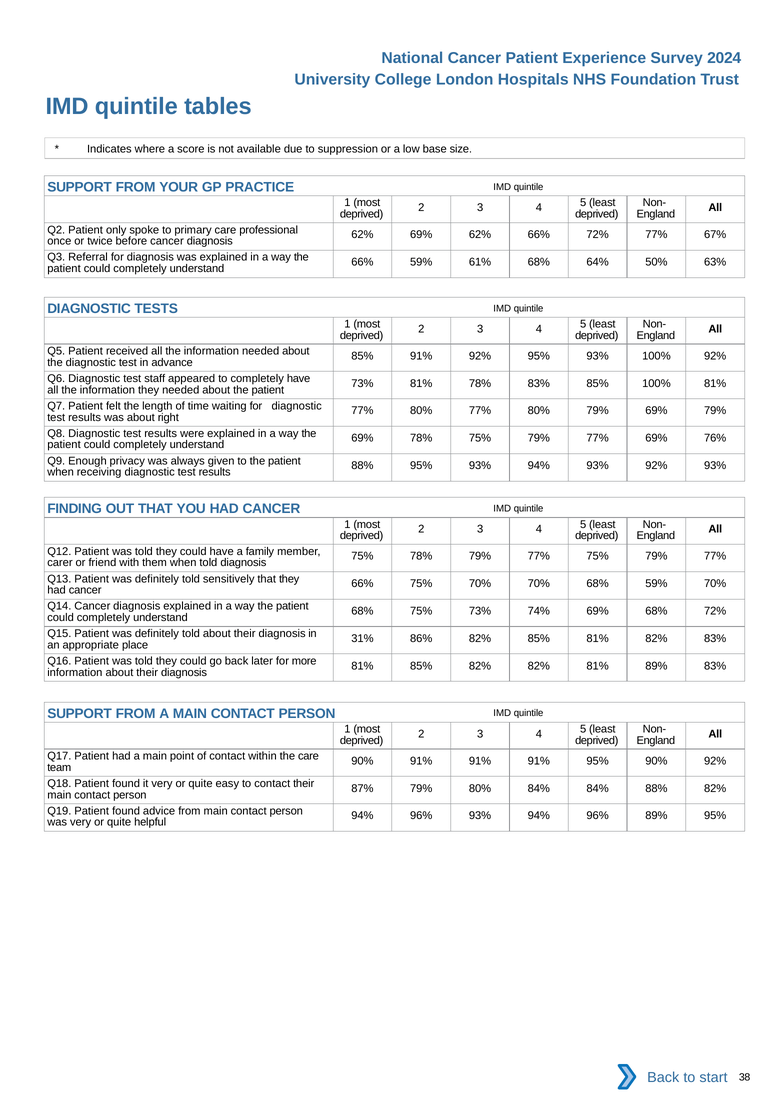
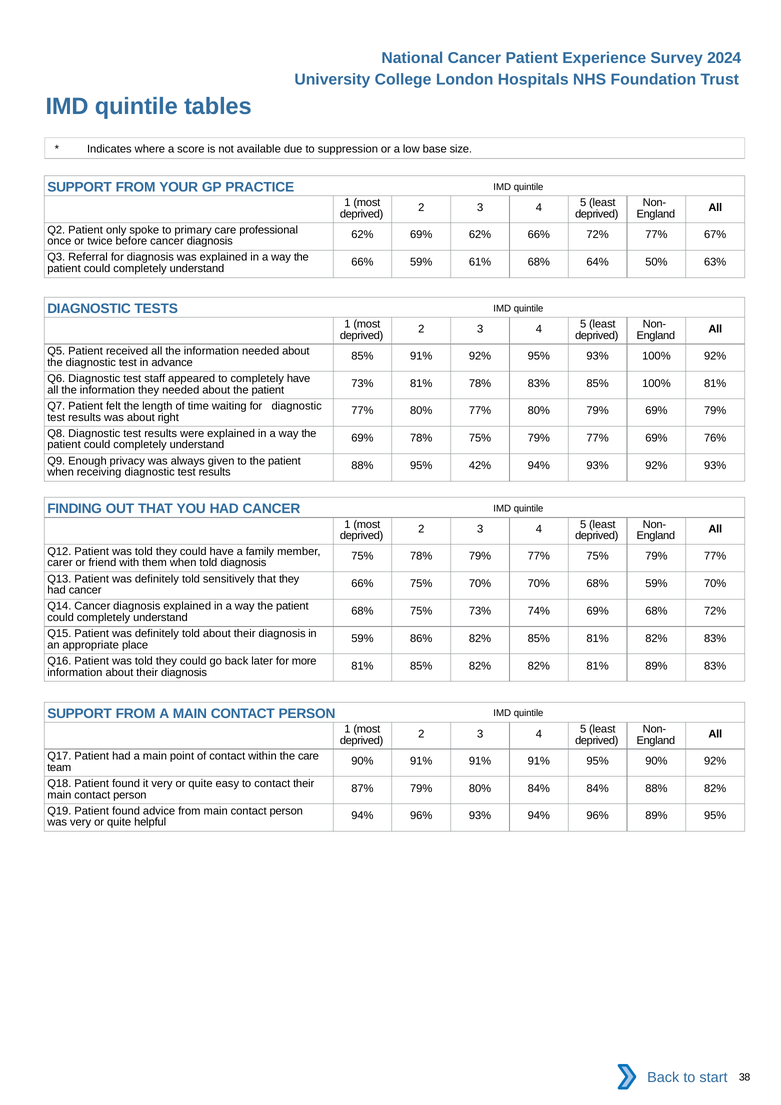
88% 95% 93%: 93% -> 42% (480, 466)
31%: 31% -> 59% (362, 639)
